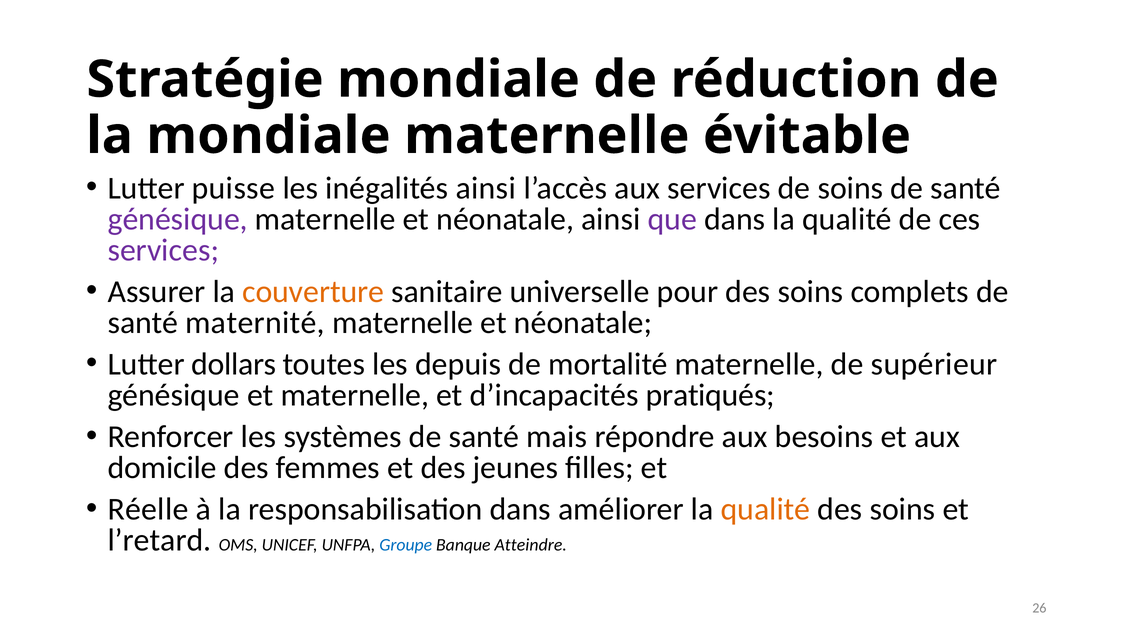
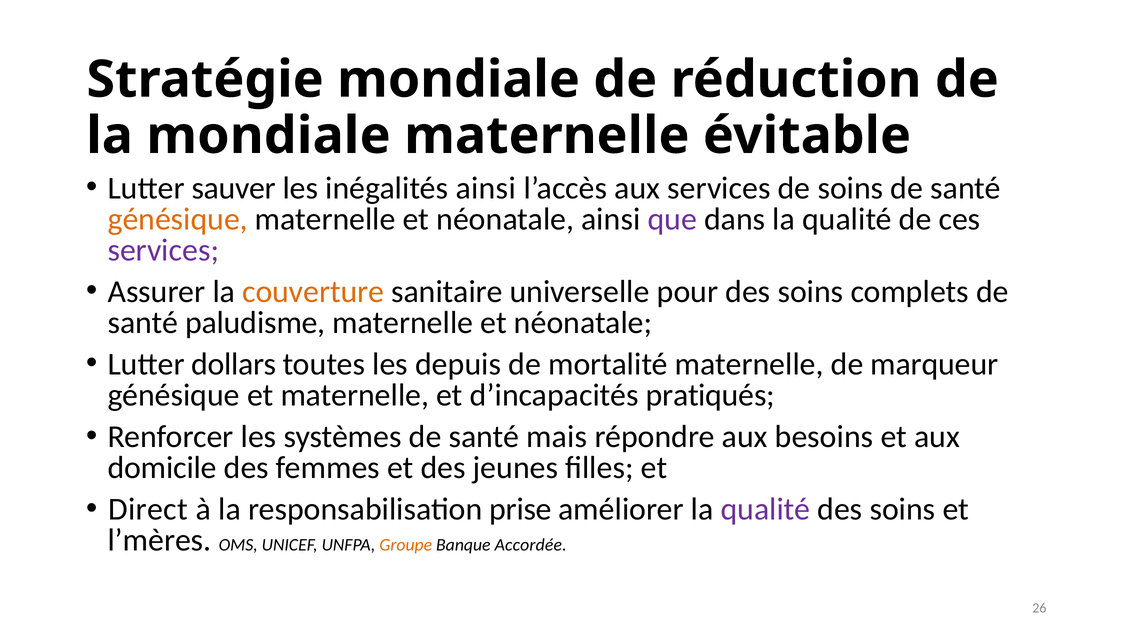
puisse: puisse -> sauver (234, 188)
génésique colour: purple -> orange (178, 219)
maternité: maternité -> paludisme (255, 323)
supérieur: supérieur -> marqueur (934, 364)
Réelle: Réelle -> Direct (148, 510)
responsabilisation dans: dans -> prise (520, 510)
qualité colour: orange -> purple (765, 510)
l’retard: l’retard -> l’mères (160, 541)
Groupe colour: blue -> orange (406, 545)
Atteindre: Atteindre -> Accordée (531, 545)
